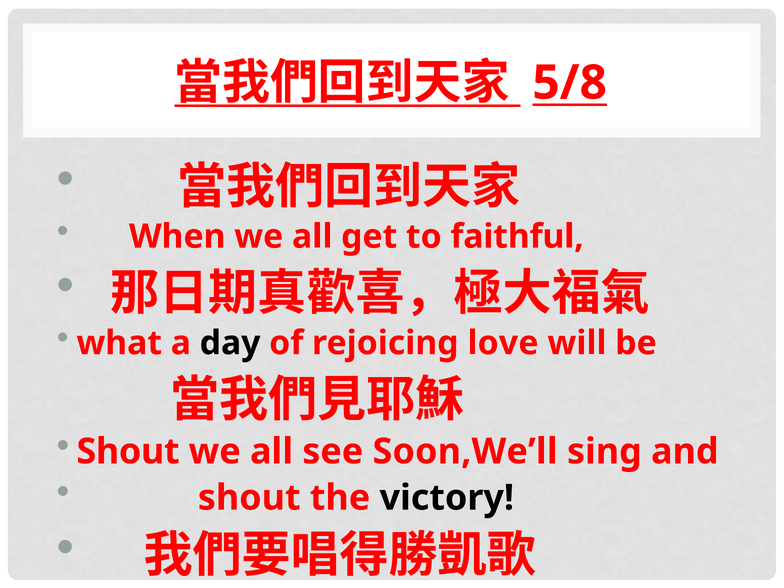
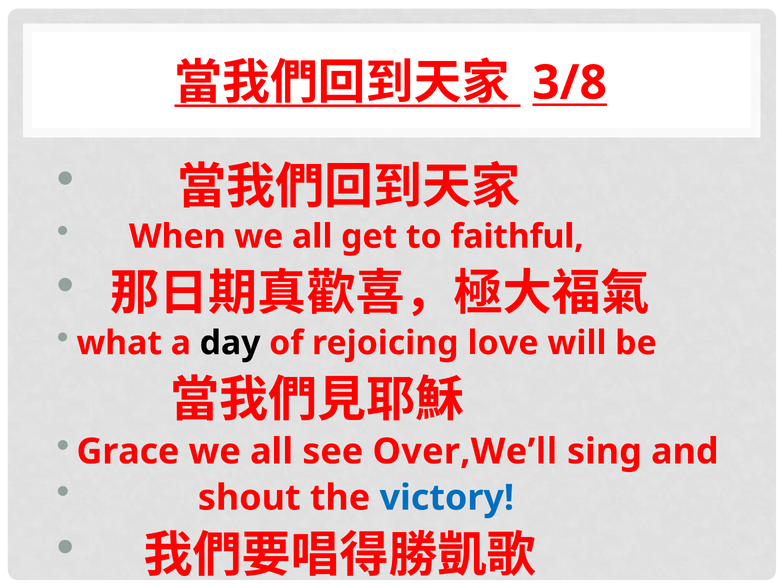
5/8: 5/8 -> 3/8 (570, 83)
Shout: Shout -> Grace (128, 452)
Soon,We’ll: Soon,We’ll -> Over,We’ll (465, 452)
victory colour: black -> blue (447, 498)
